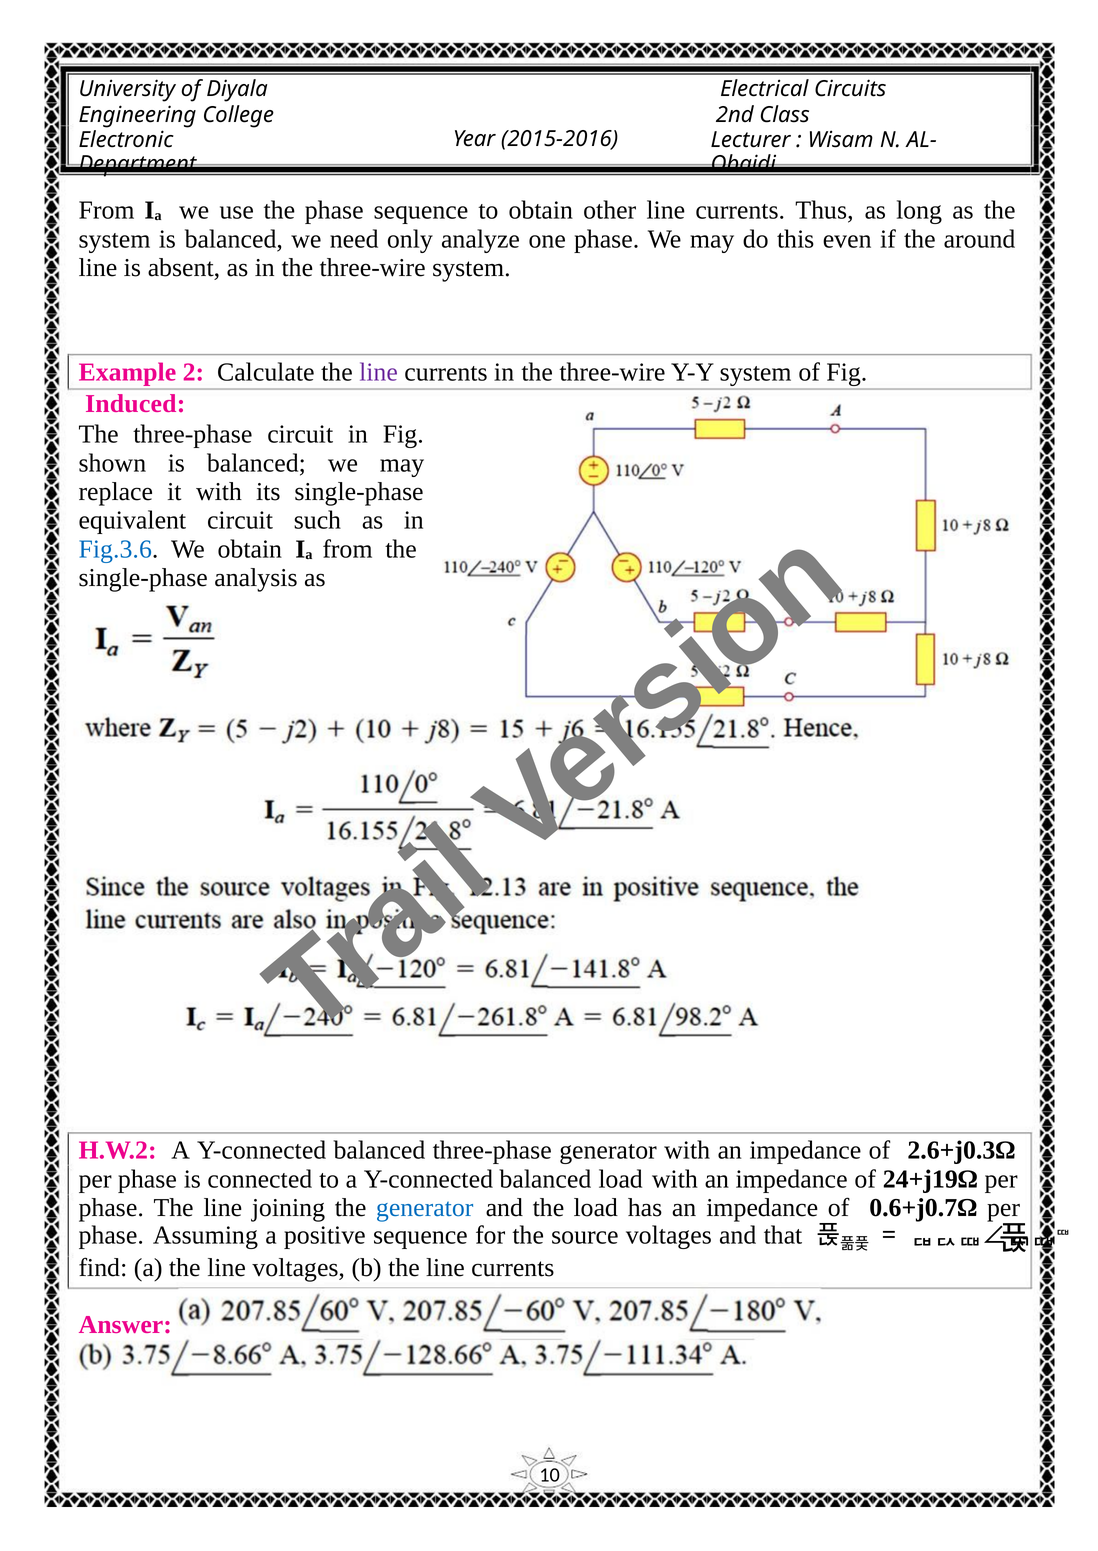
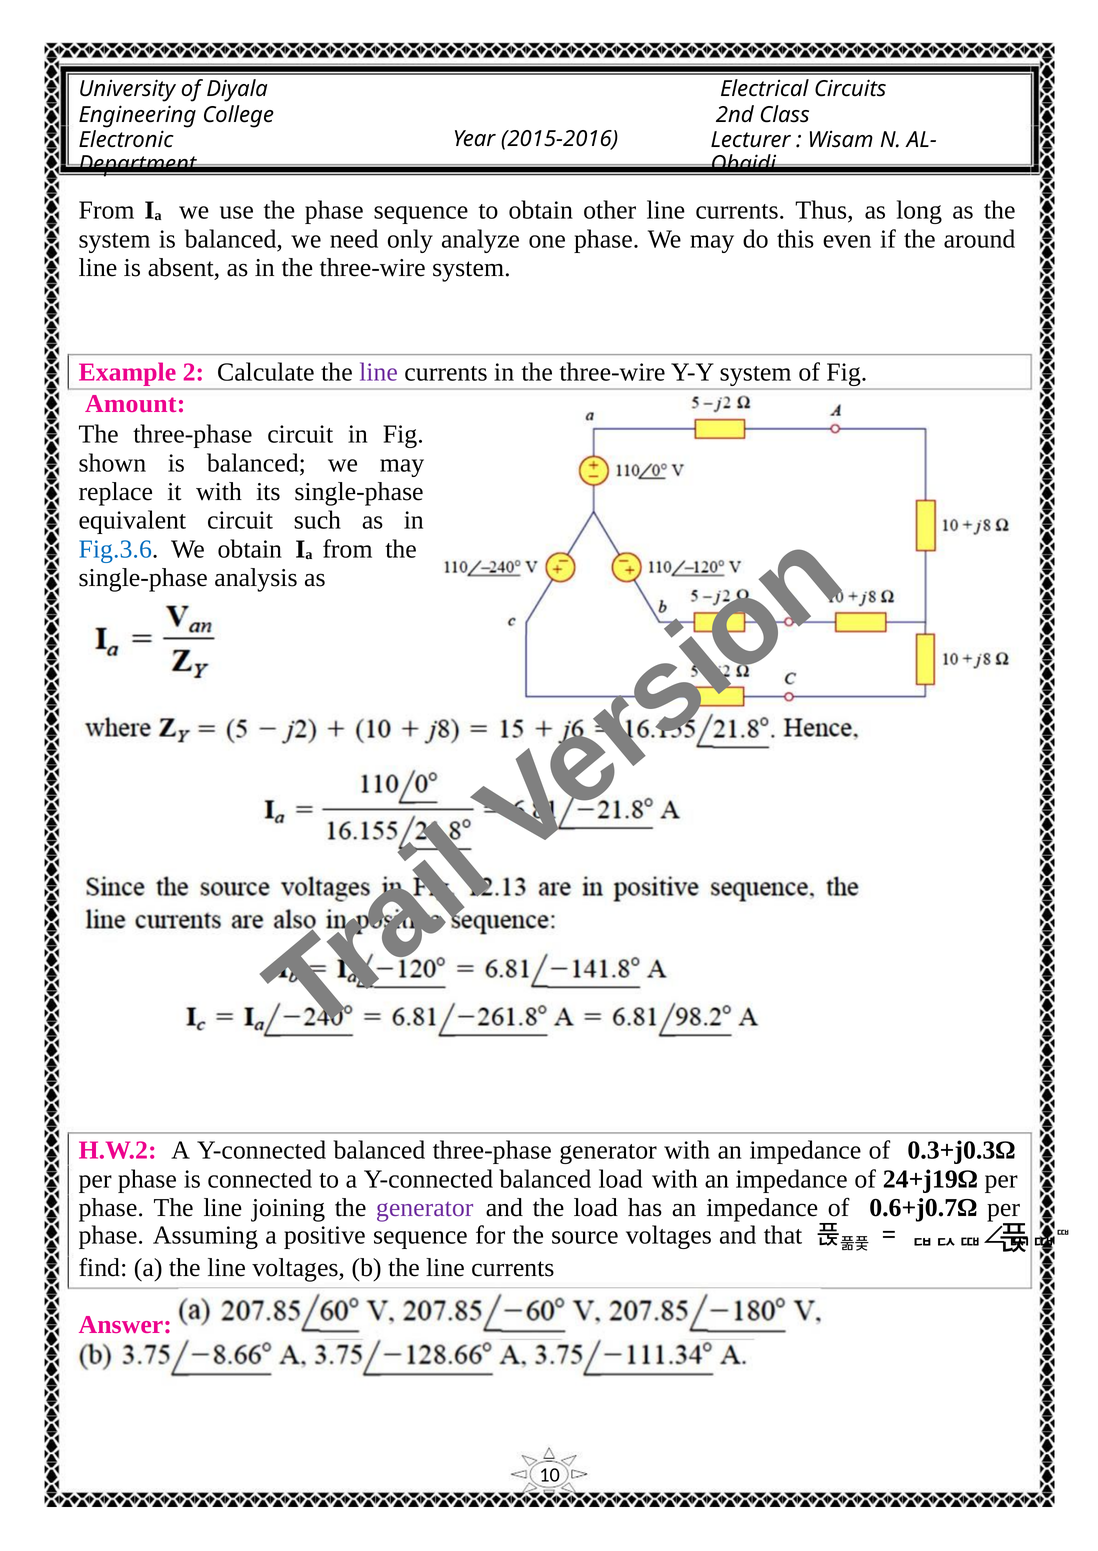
Induced: Induced -> Amount (135, 404)
2.6+j0.3Ω: 2.6+j0.3Ω -> 0.3+j0.3Ω (961, 1151)
generator colour: blue -> purple (425, 1209)
